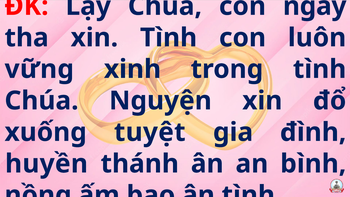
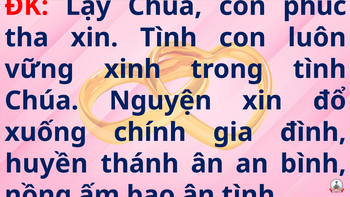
ngày: ngày -> phúc (315, 6)
tuyệt: tuyệt -> chính (150, 132)
